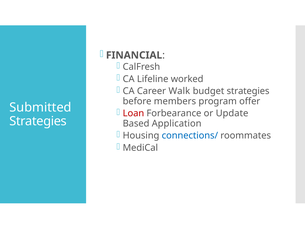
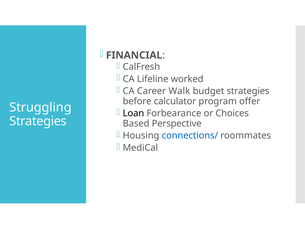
members: members -> calculator (175, 101)
Submitted: Submitted -> Struggling (40, 107)
Loan colour: red -> black (133, 113)
Update: Update -> Choices (232, 113)
Application: Application -> Perspective (177, 123)
